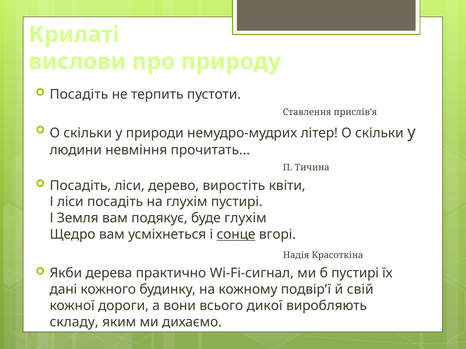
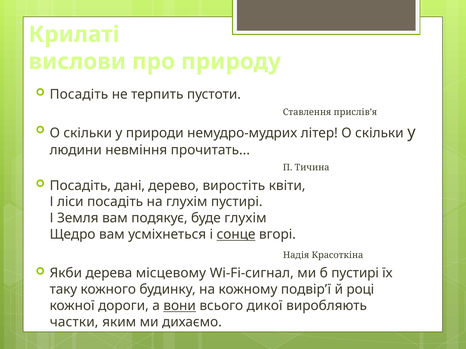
Посадіть ліси: ліси -> дані (130, 186)
практично: практично -> місцевому (171, 274)
дані: дані -> таку (63, 290)
свій: свій -> році (360, 290)
вони underline: none -> present (180, 306)
складу: складу -> частки (74, 323)
